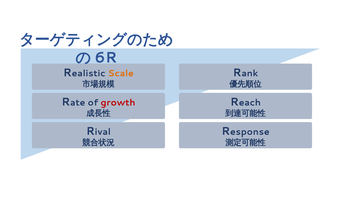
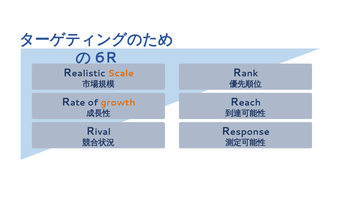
growth colour: red -> orange (118, 102)
